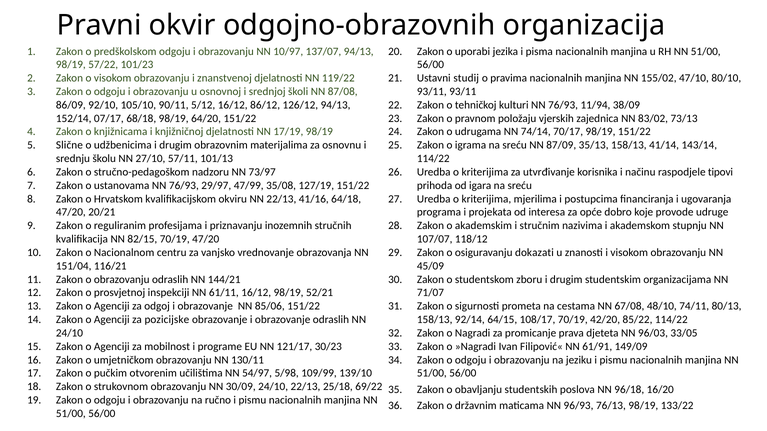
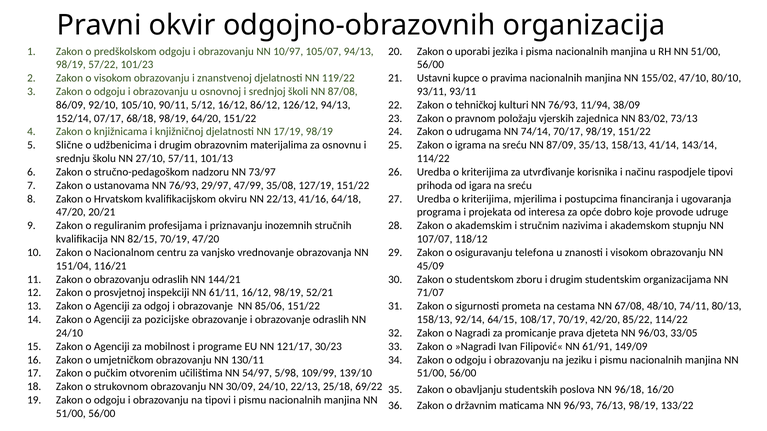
137/07: 137/07 -> 105/07 (324, 51)
studij: studij -> kupce (466, 78)
dokazati: dokazati -> telefona (534, 253)
na ručno: ručno -> tipovi (218, 401)
